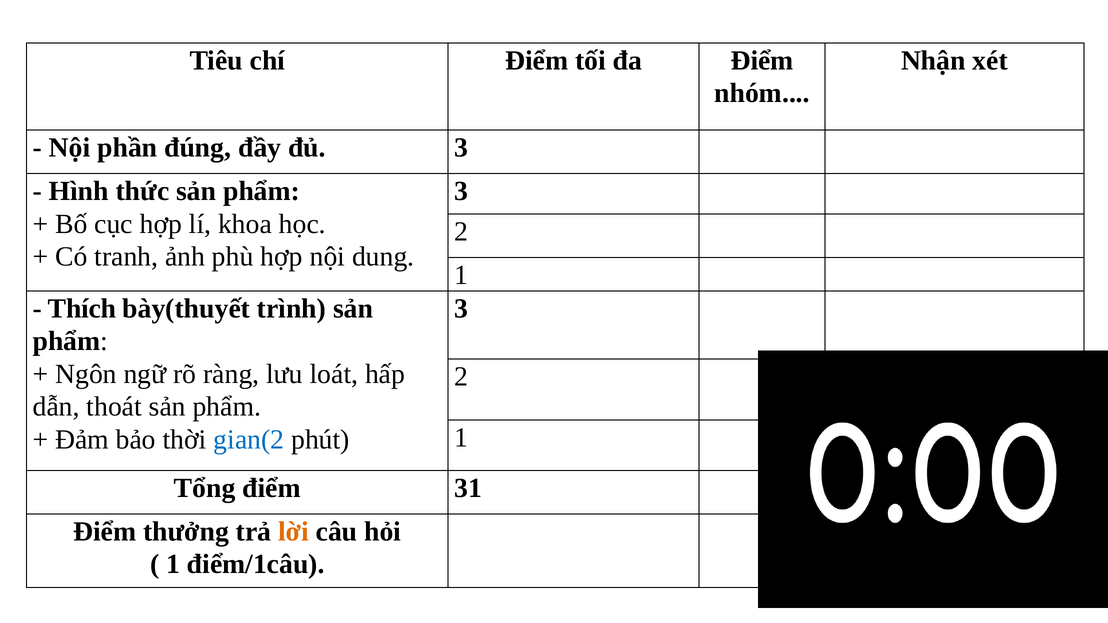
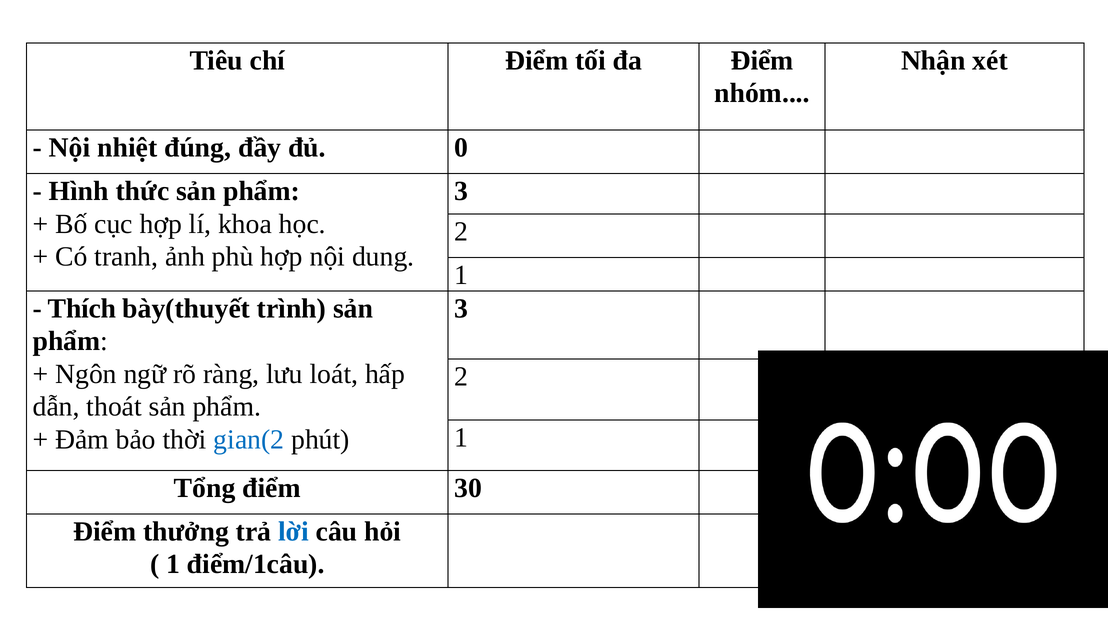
phần: phần -> nhiệt (127, 148)
đủ 3: 3 -> 0 (461, 148)
31: 31 -> 30 (468, 488)
lời colour: orange -> blue (293, 532)
